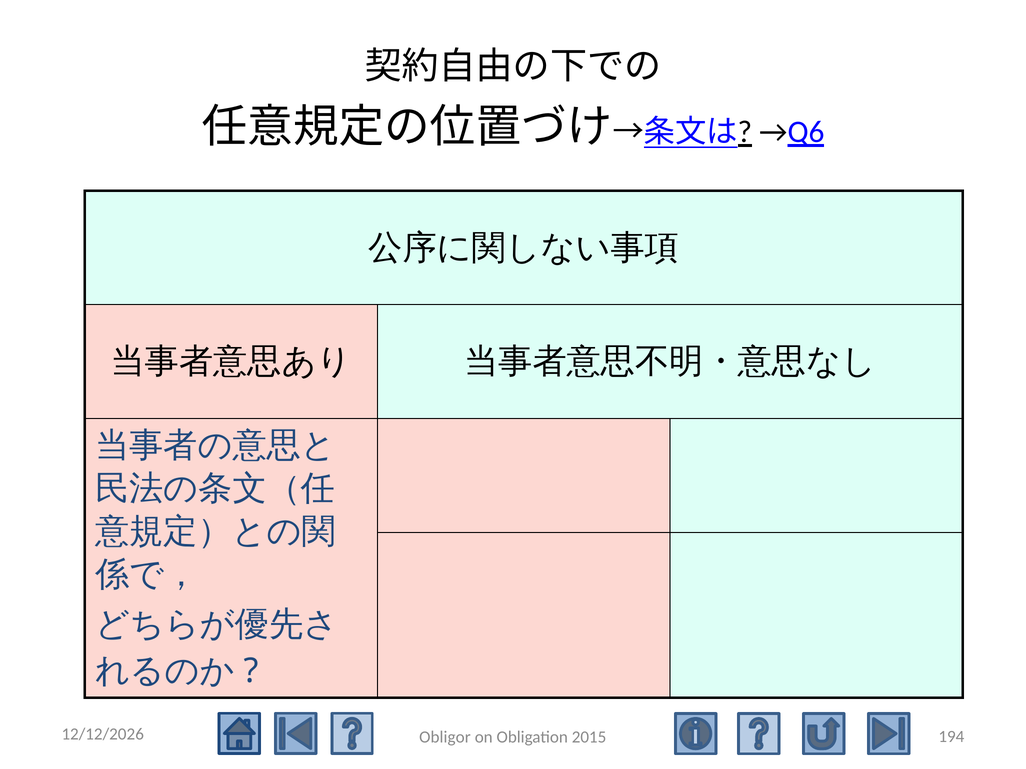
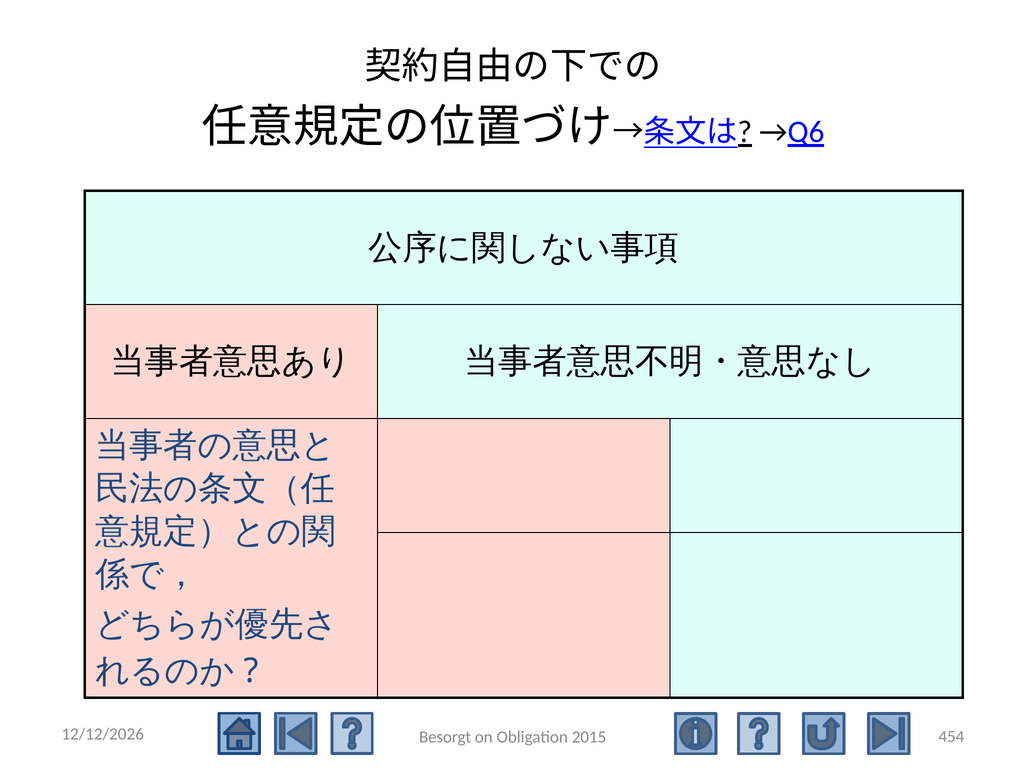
Obligor: Obligor -> Besorgt (445, 738)
194: 194 -> 454 (951, 737)
